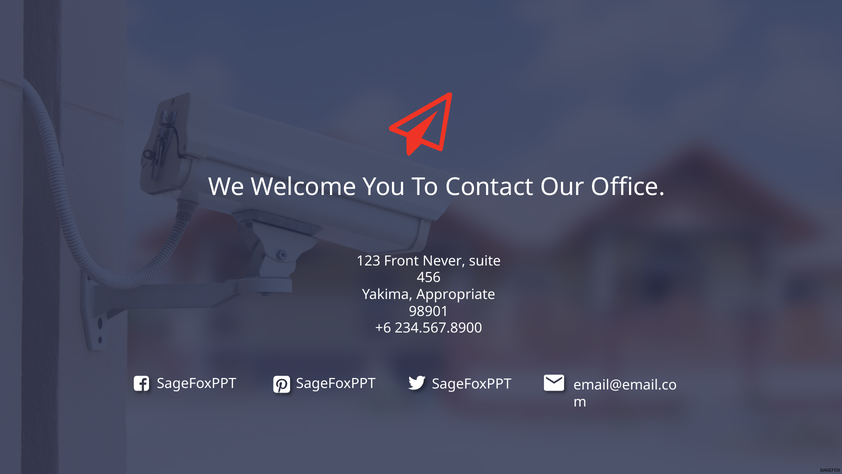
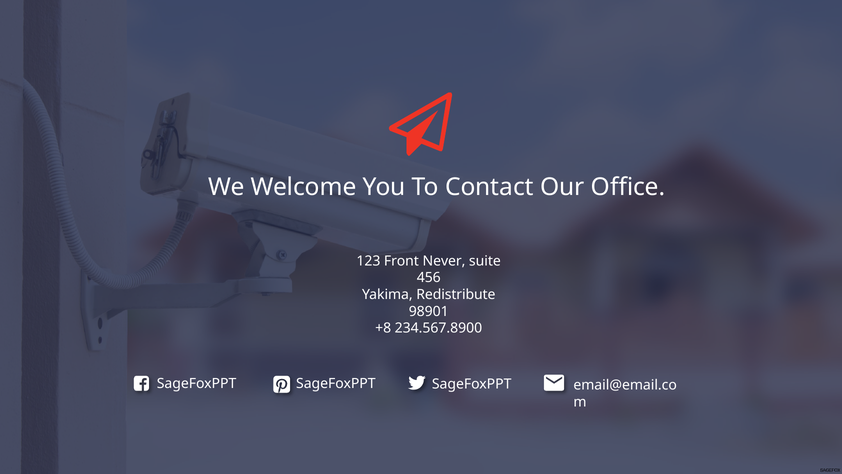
Appropriate: Appropriate -> Redistribute (456, 294)
+6: +6 -> +8 (383, 328)
